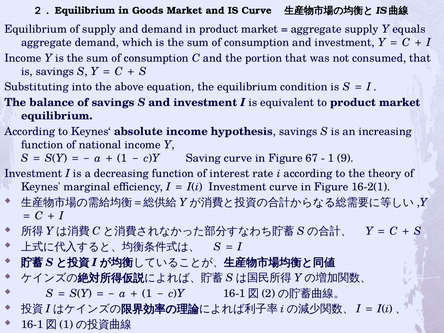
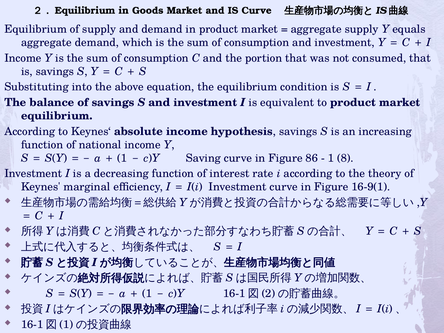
67: 67 -> 86 (312, 158)
9: 9 -> 8 (345, 158)
16-2(1: 16-2(1 -> 16-9(1 (371, 187)
